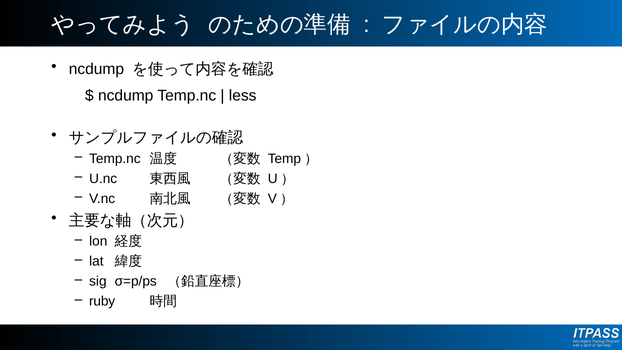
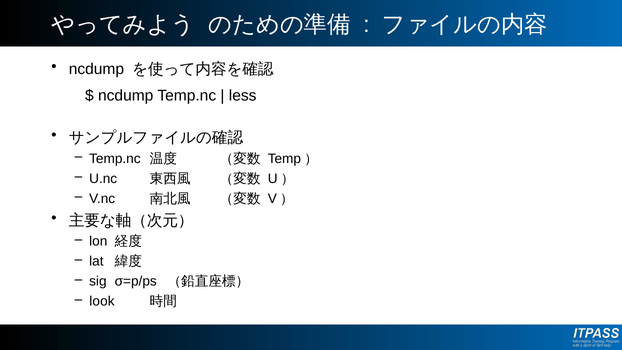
ruby: ruby -> look (102, 301)
